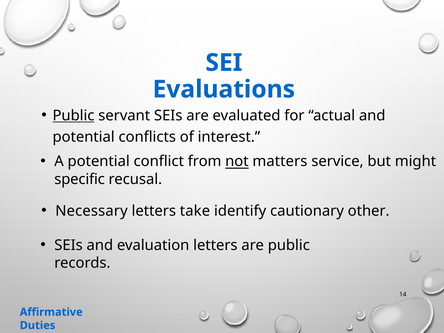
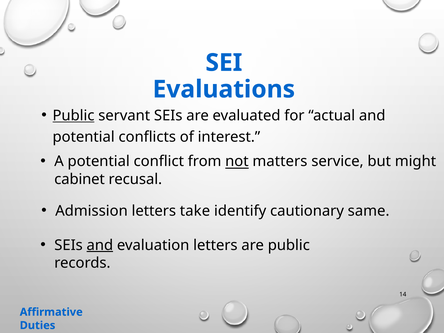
specific: specific -> cabinet (80, 179)
Necessary: Necessary -> Admission (92, 211)
other: other -> same (369, 211)
and underline: none -> present (100, 245)
